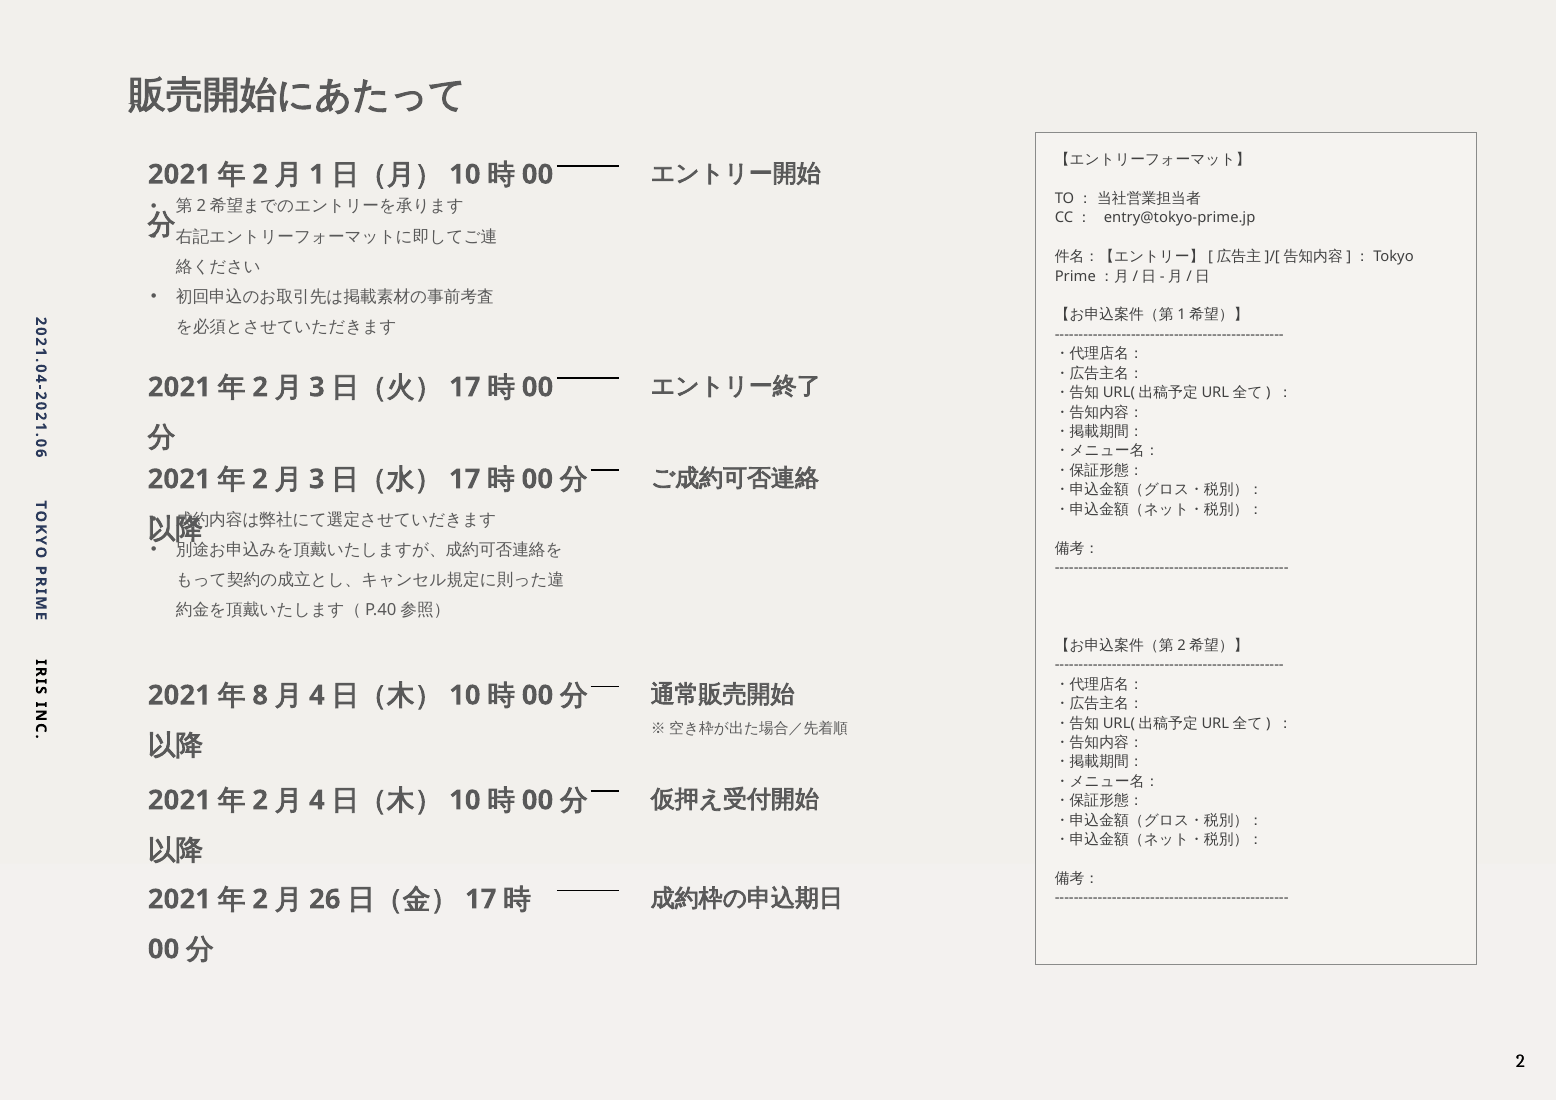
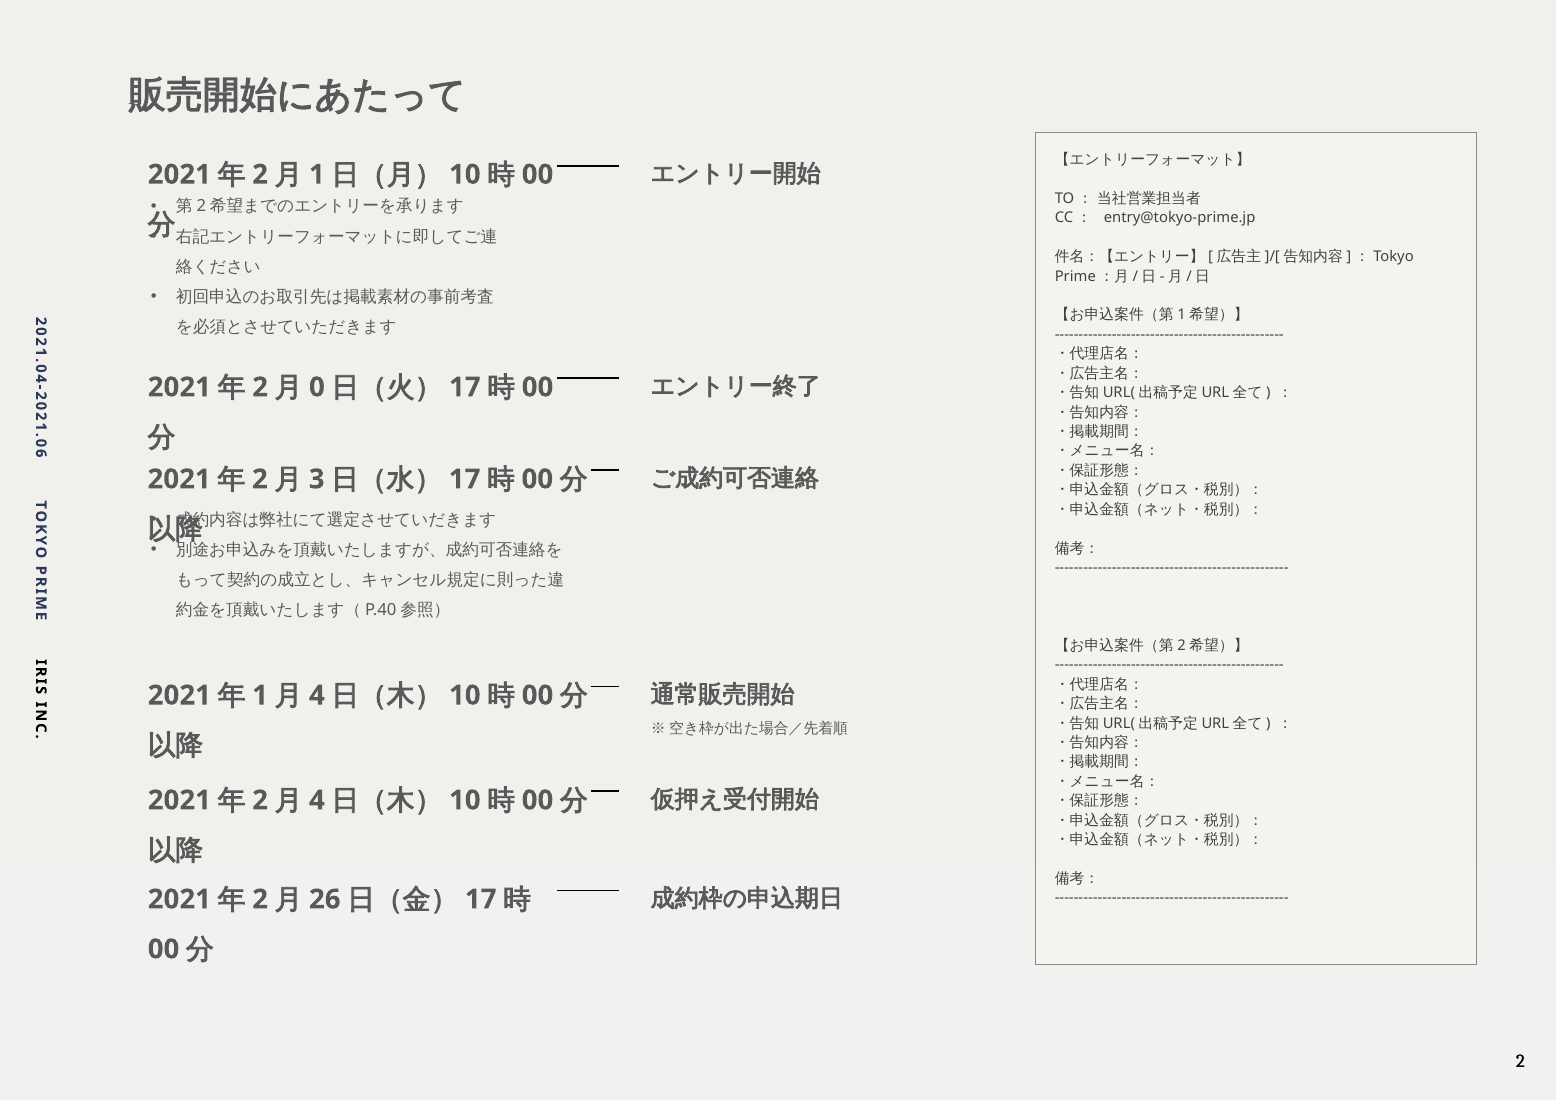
3: 3 -> 0 (317, 387)
8: 8 -> 1 (260, 695)
